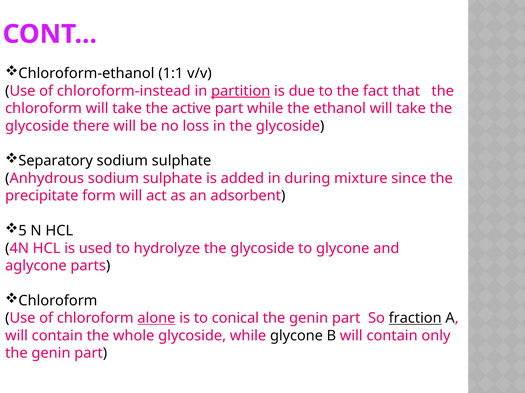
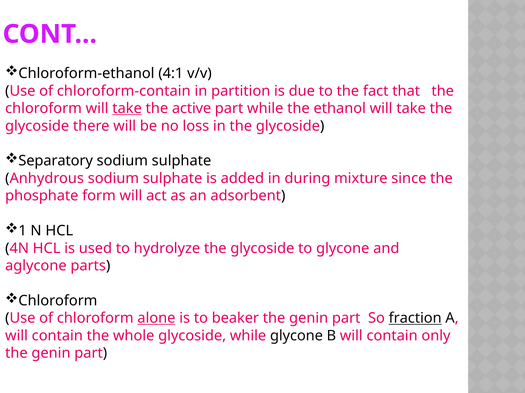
1:1: 1:1 -> 4:1 (171, 74)
chloroform-instead: chloroform-instead -> chloroform-contain (124, 91)
partition underline: present -> none (241, 91)
take underline: none -> present (127, 109)
precipitate: precipitate -> phosphate (42, 196)
5: 5 -> 1 (23, 231)
conical: conical -> beaker (235, 319)
